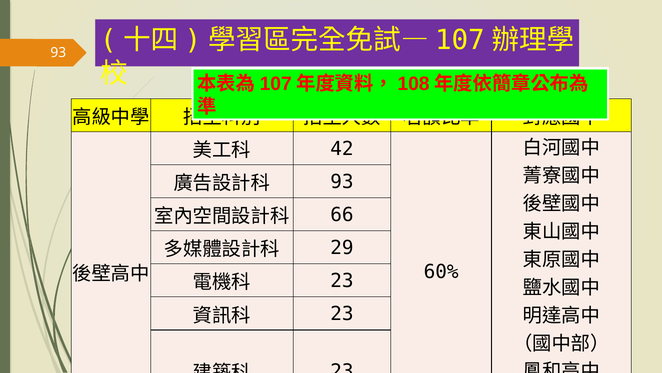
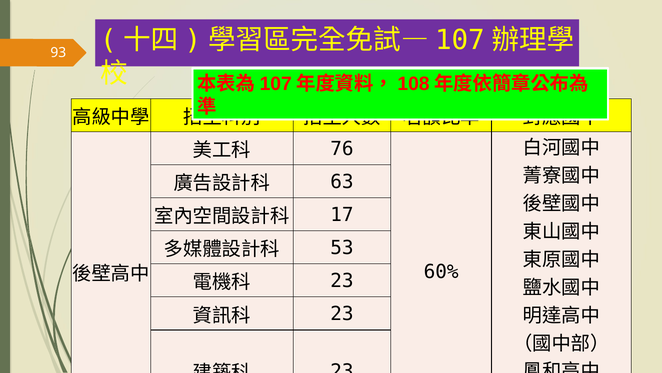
42: 42 -> 76 (342, 148)
93: 93 -> 63 (342, 181)
66: 66 -> 17 (342, 214)
29: 29 -> 53 (342, 247)
